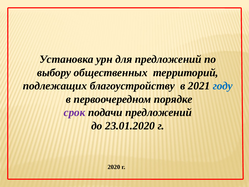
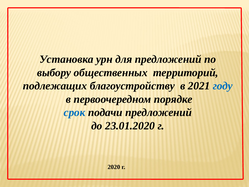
срок colour: purple -> blue (75, 112)
